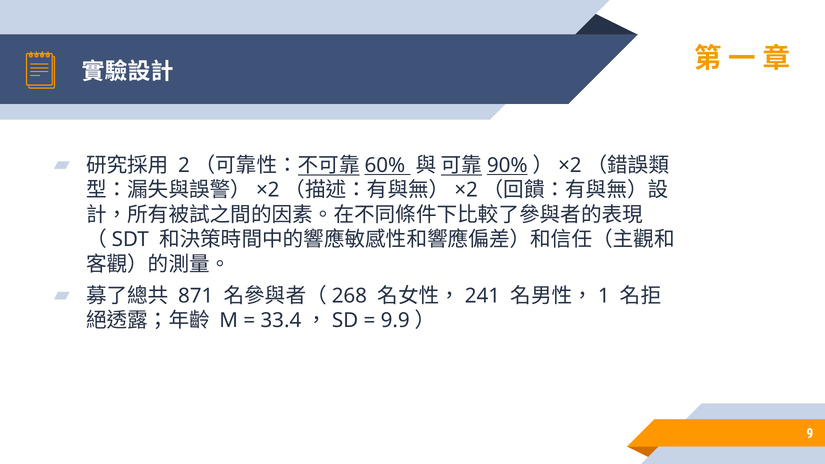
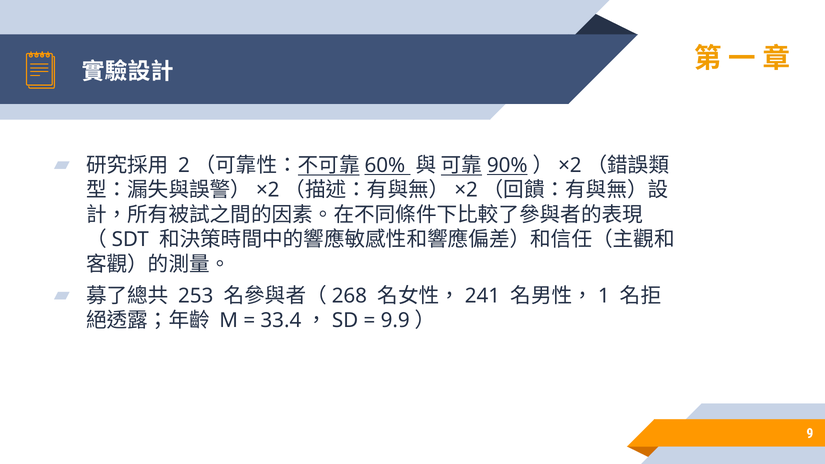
871: 871 -> 253 (196, 296)
